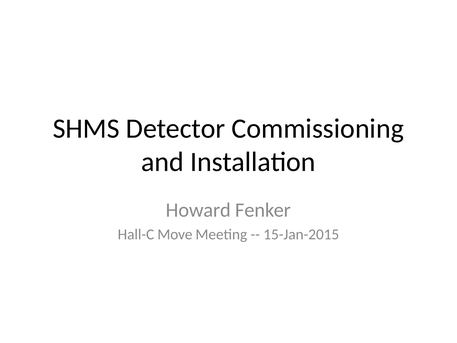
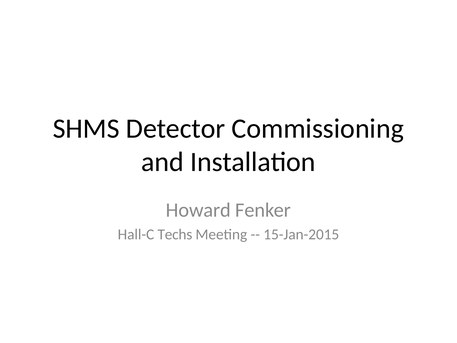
Move: Move -> Techs (175, 234)
